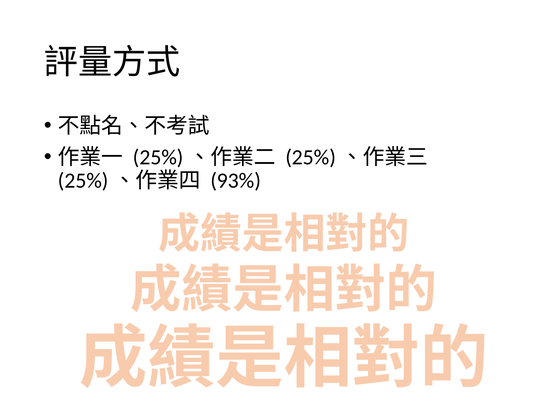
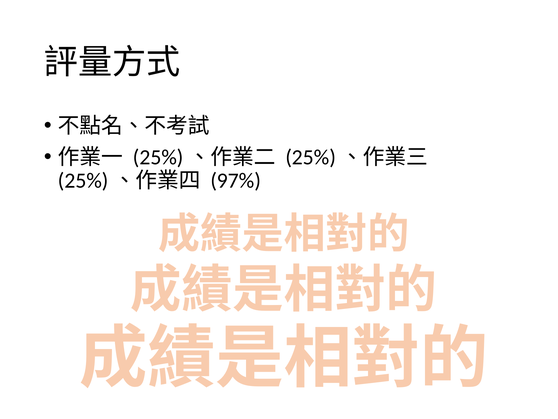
93%: 93% -> 97% (236, 180)
